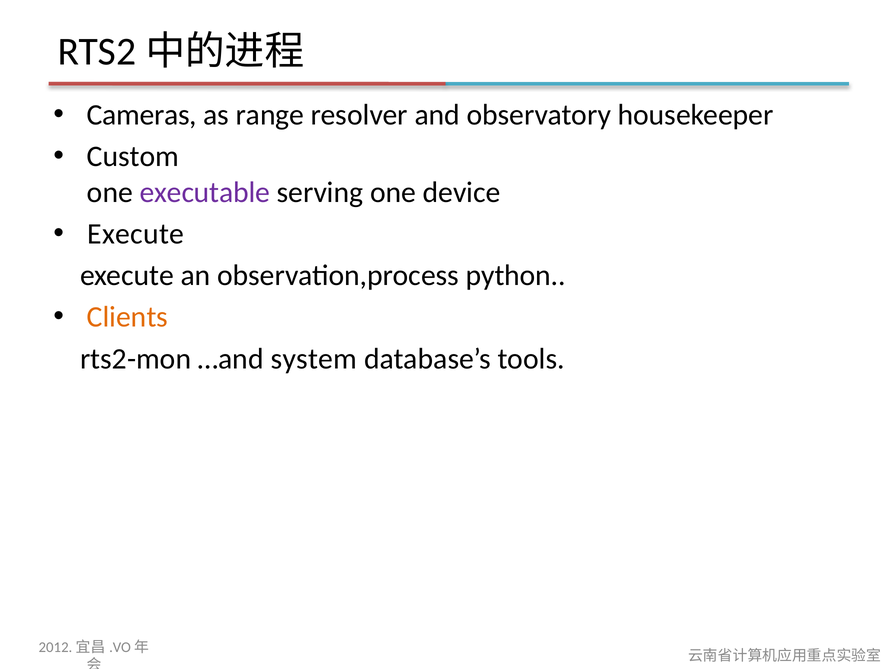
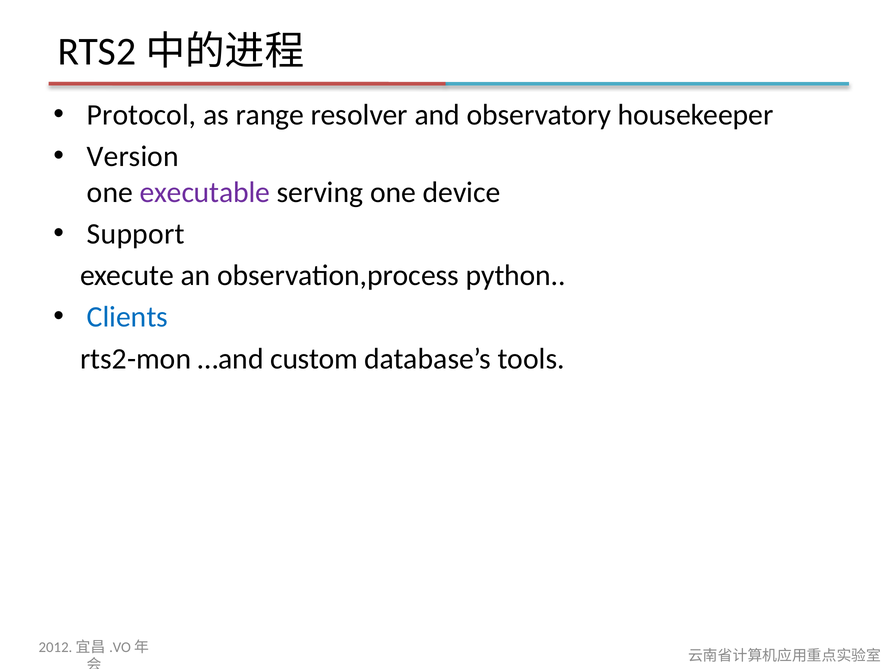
Cameras: Cameras -> Protocol (142, 115)
Custom: Custom -> Version (133, 156)
Execute: Execute -> Support (136, 234)
Clients colour: orange -> blue (127, 317)
system: system -> custom (314, 358)
